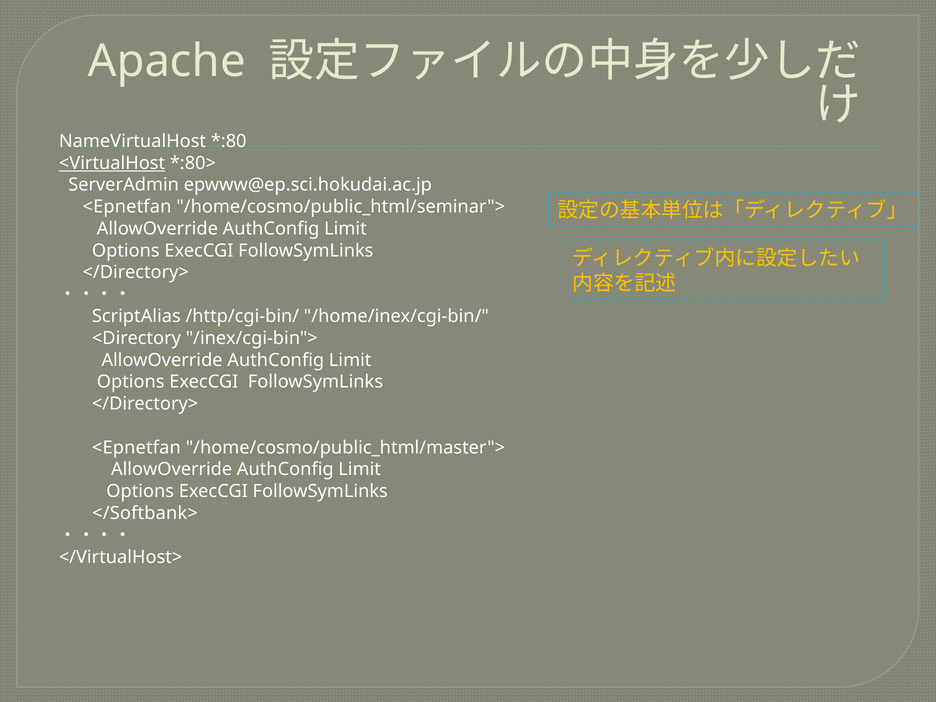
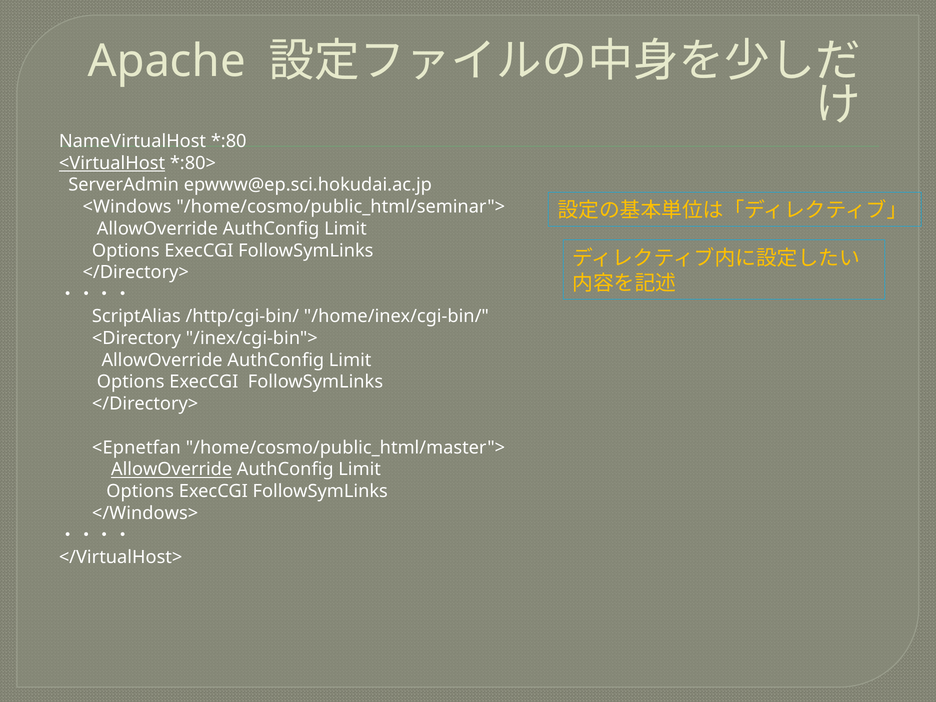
<Epnetfan: <Epnetfan -> <Windows (127, 207)
AllowOverride underline: none -> present (172, 469)
</Softbank>: </Softbank> -> </Windows> (145, 513)
